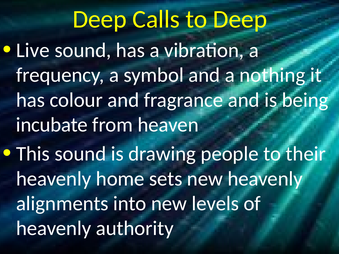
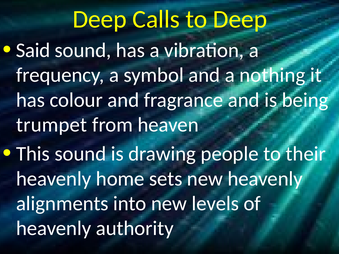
Live: Live -> Said (33, 50)
incubate: incubate -> trumpet (52, 125)
